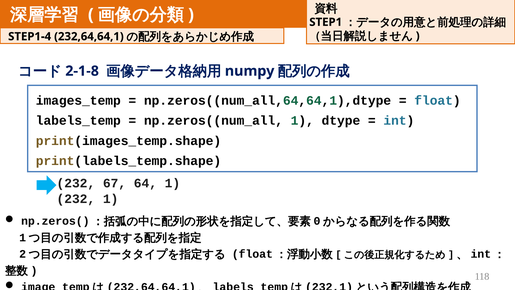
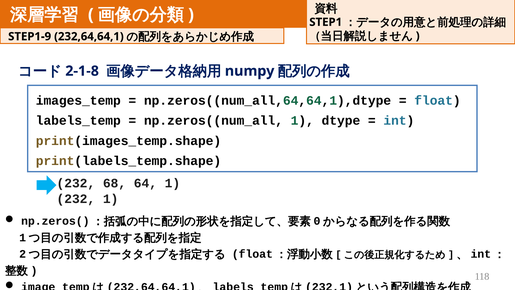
STEP1-4: STEP1-4 -> STEP1-9 (30, 36)
67: 67 -> 68 (115, 183)
